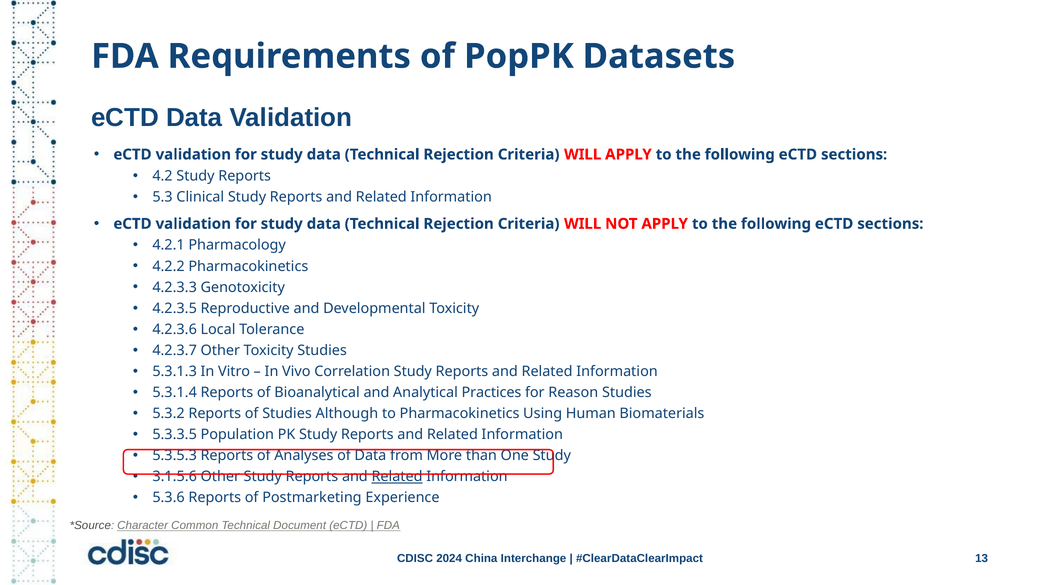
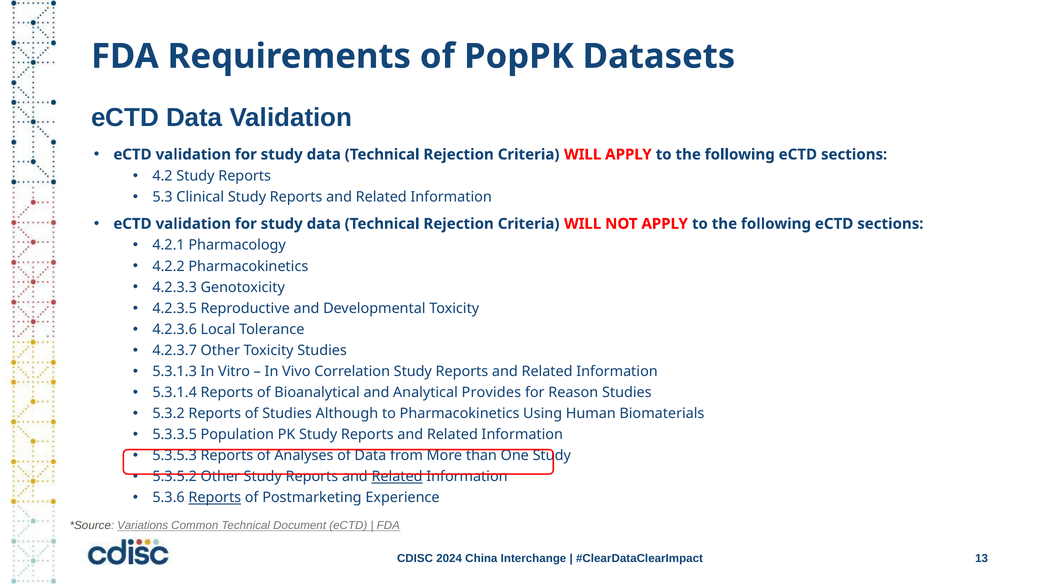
Practices: Practices -> Provides (491, 393)
3.1.5.6: 3.1.5.6 -> 5.3.5.2 (175, 477)
Reports underline: none -> present (215, 498)
Character: Character -> Variations (143, 526)
